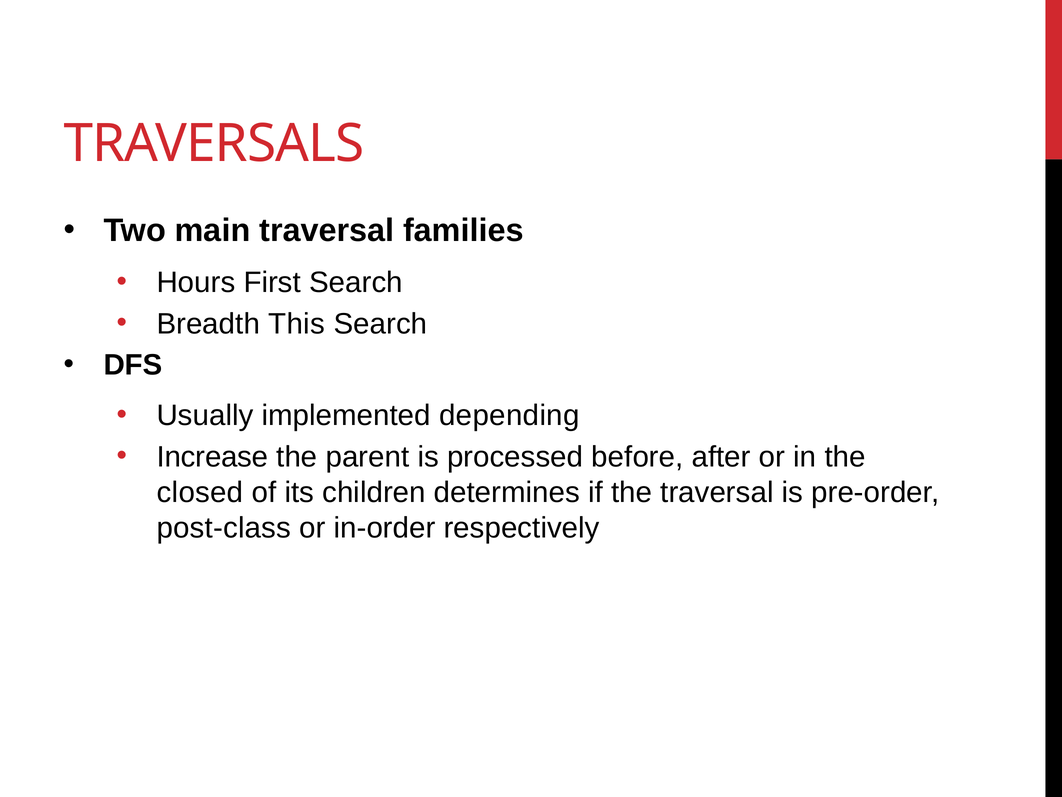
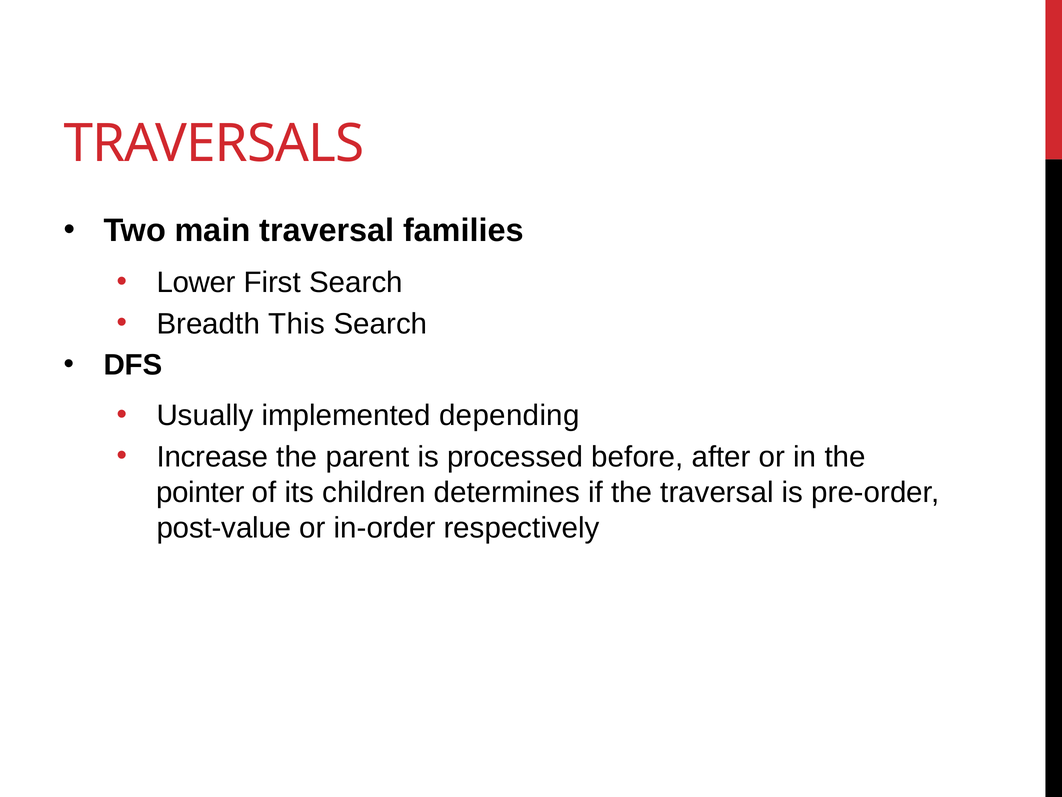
Hours: Hours -> Lower (196, 282)
closed: closed -> pointer (200, 492)
post-class: post-class -> post-value (224, 527)
